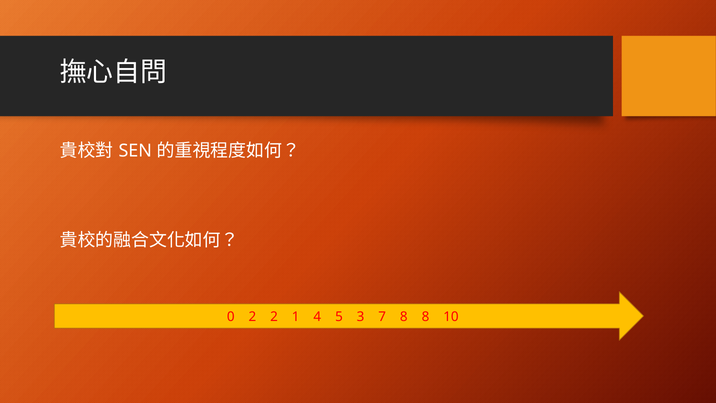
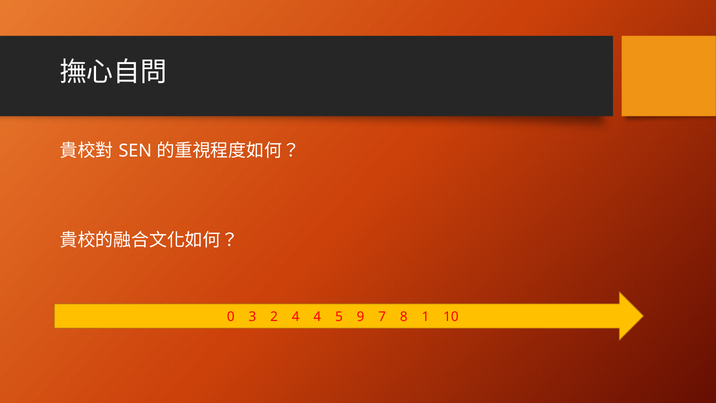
0 2: 2 -> 3 (252, 317)
2 1: 1 -> 4 (296, 317)
3: 3 -> 9 (361, 317)
8 8: 8 -> 1 (425, 317)
